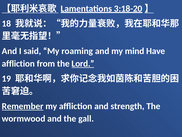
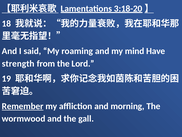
affliction: affliction -> strength (18, 63)
Lord underline: present -> none (83, 63)
strength: strength -> morning (128, 106)
